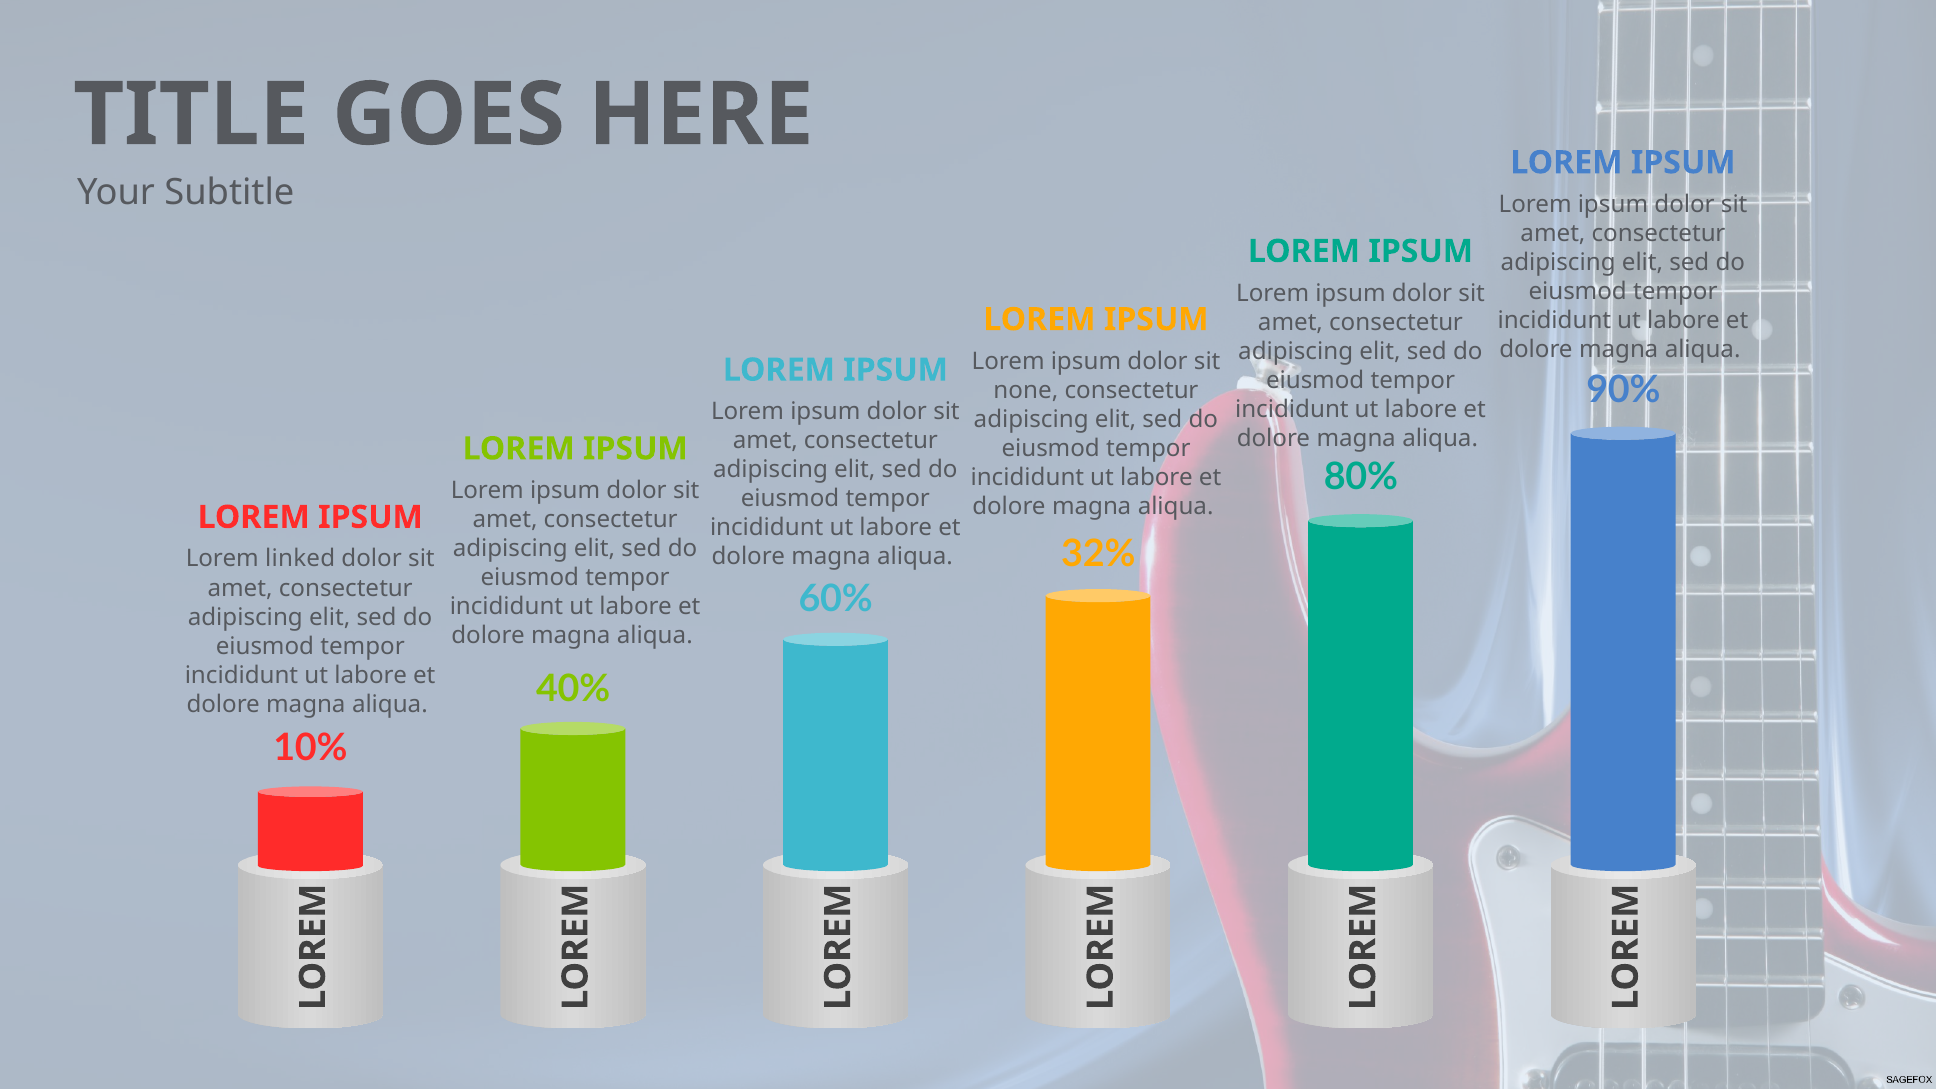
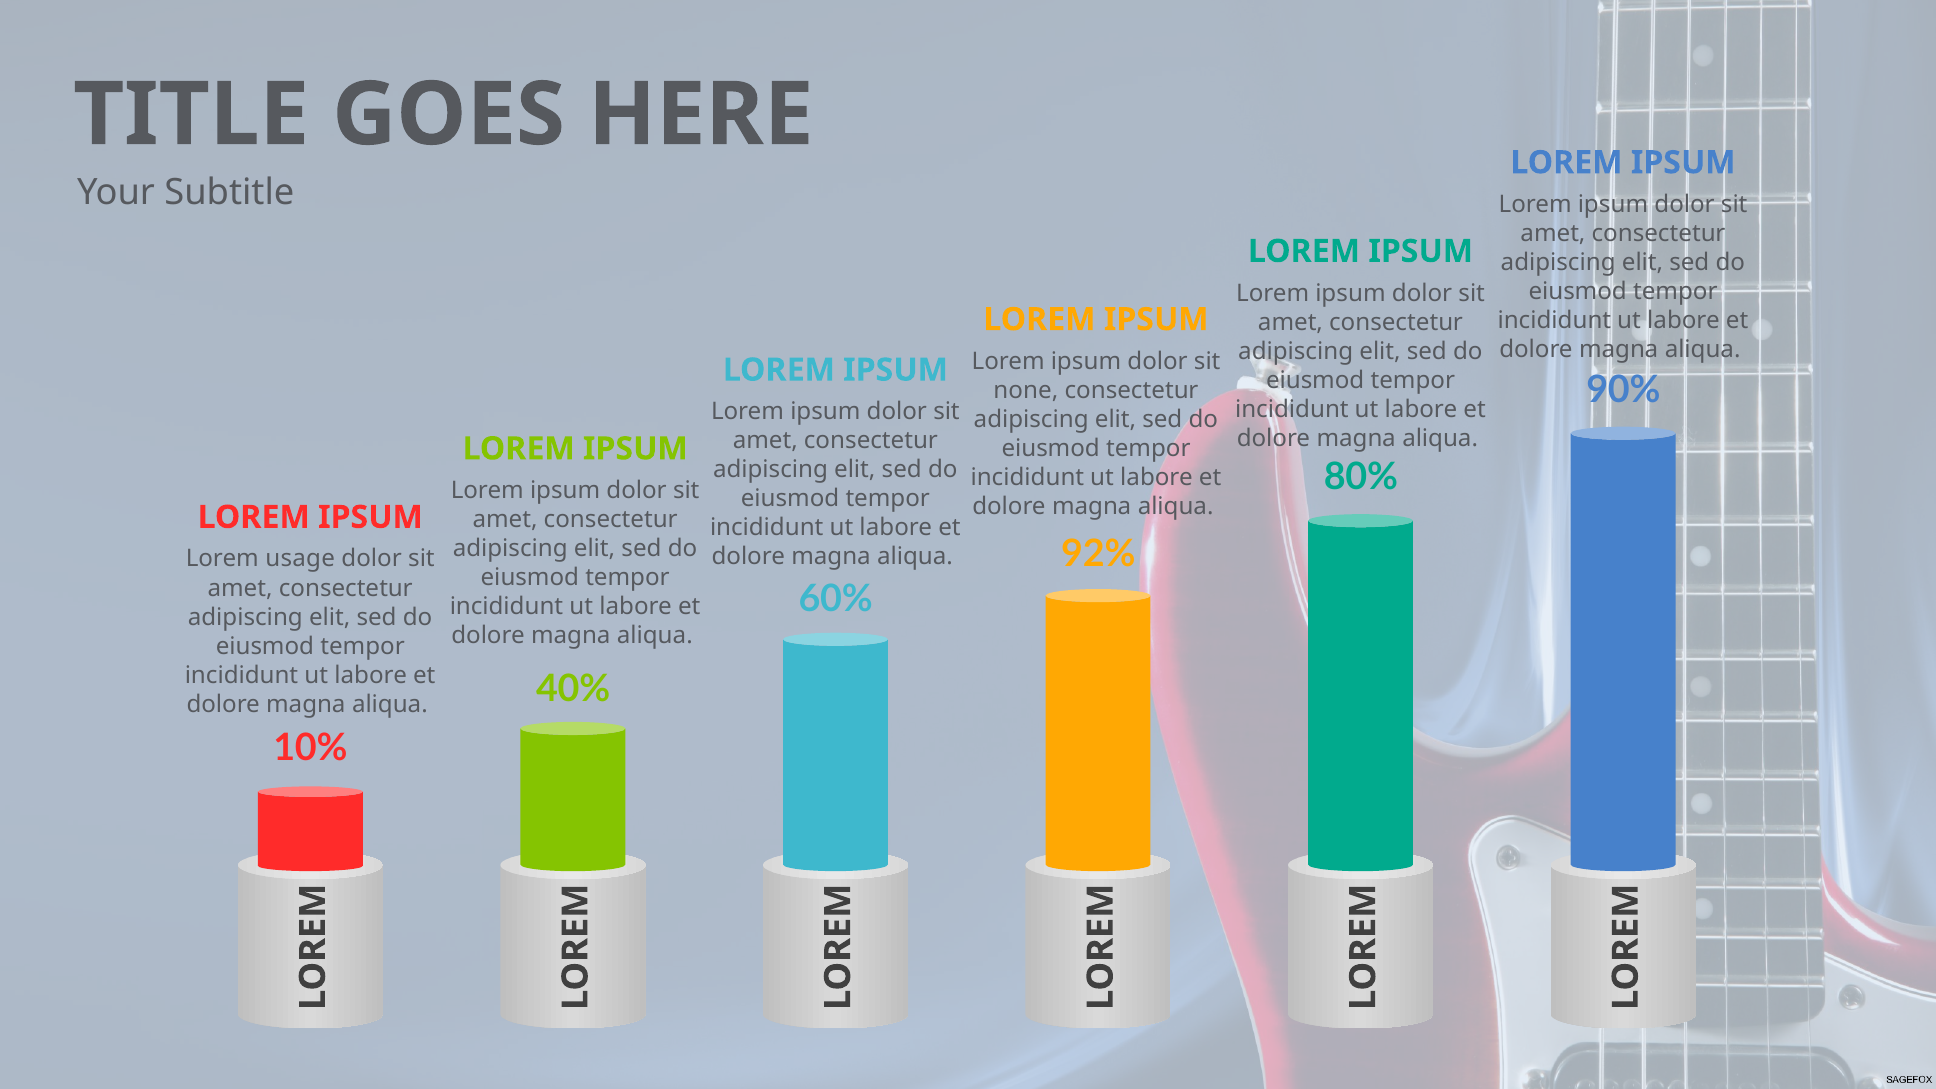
32%: 32% -> 92% (1098, 554)
linked: linked -> usage (300, 559)
